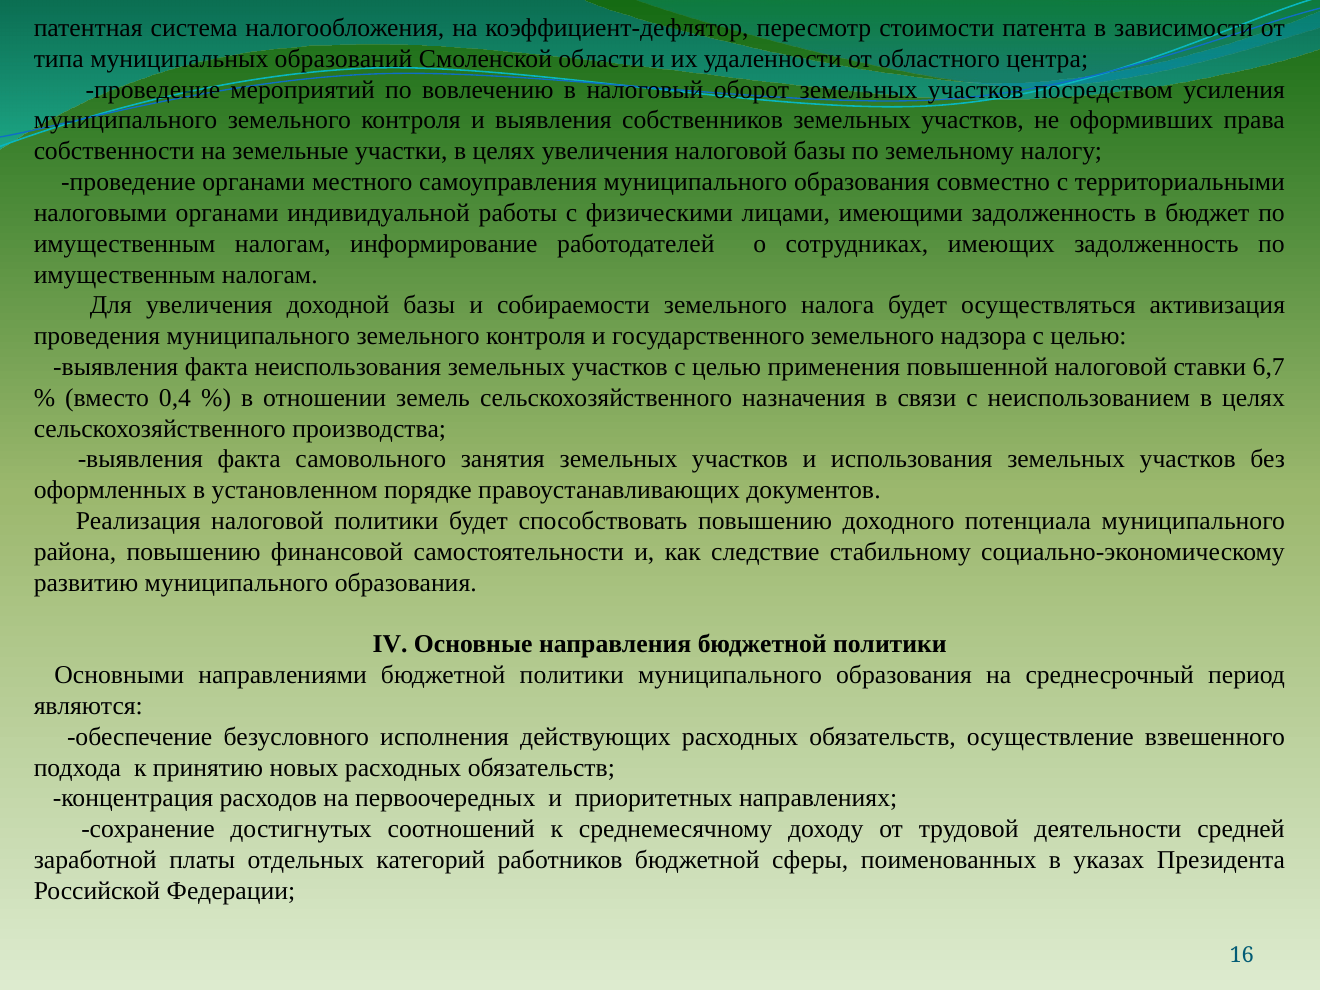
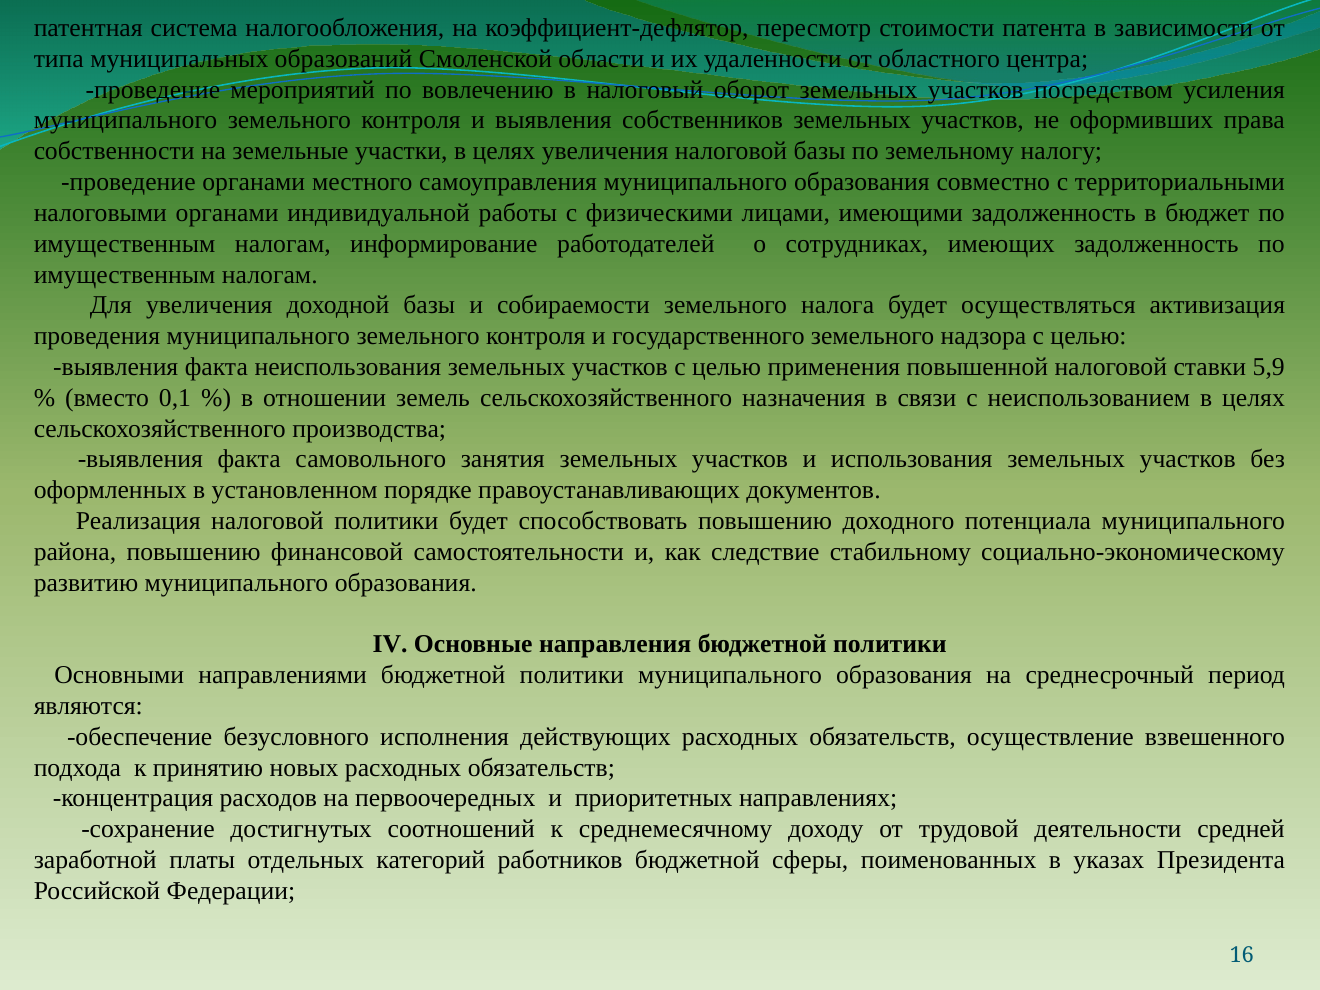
6,7: 6,7 -> 5,9 (1269, 367)
0,4: 0,4 -> 0,1 (175, 398)
